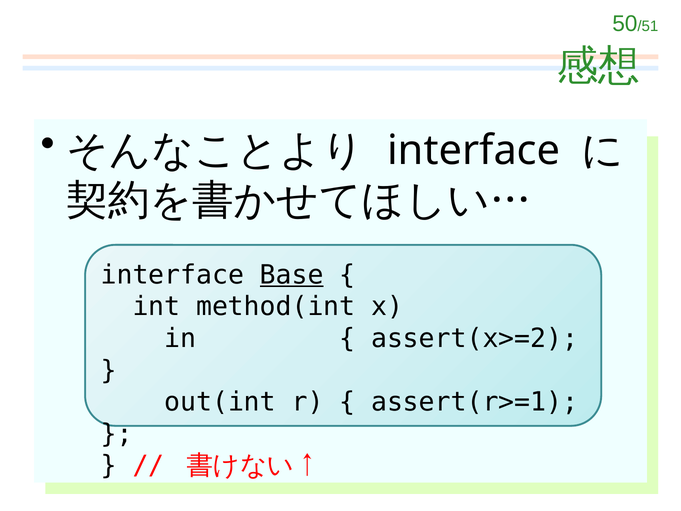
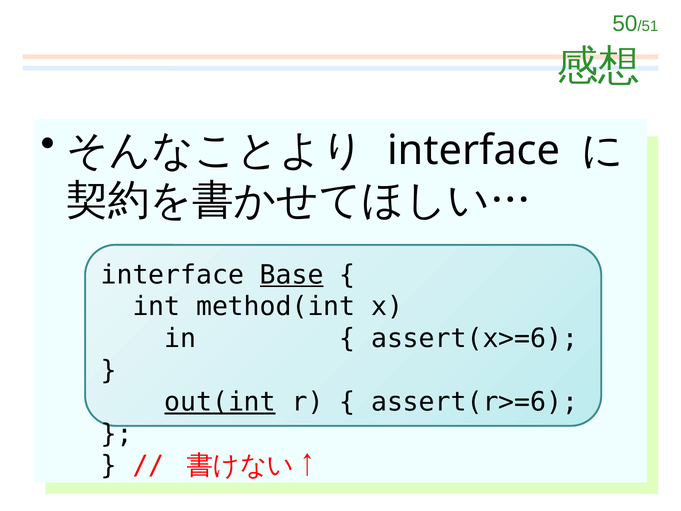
assert(x>=2: assert(x>=2 -> assert(x>=6 (475, 338)
out(int underline: none -> present (220, 402)
assert(r>=1: assert(r>=1 -> assert(r>=6 (475, 402)
